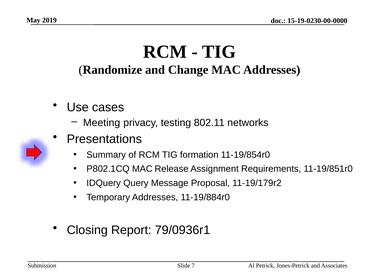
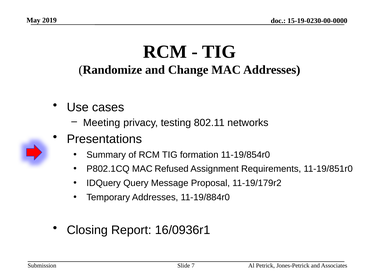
Release: Release -> Refused (172, 169)
79/0936r1: 79/0936r1 -> 16/0936r1 (183, 230)
